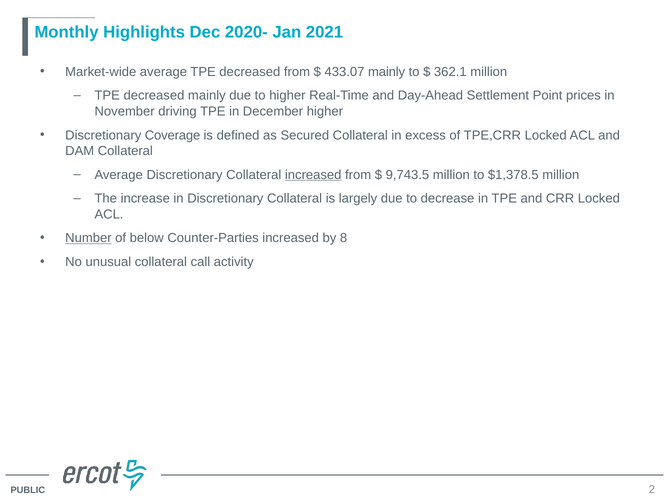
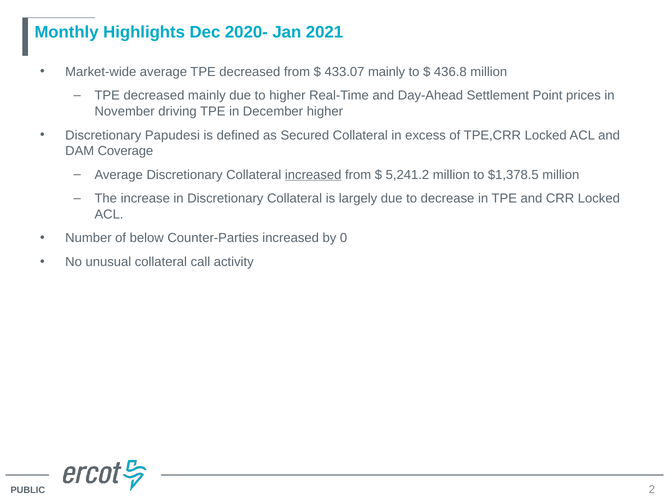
362.1: 362.1 -> 436.8 (450, 72)
Coverage: Coverage -> Papudesi (172, 135)
DAM Collateral: Collateral -> Coverage (125, 151)
9,743.5: 9,743.5 -> 5,241.2 (407, 175)
Number underline: present -> none (88, 238)
8: 8 -> 0 (344, 238)
